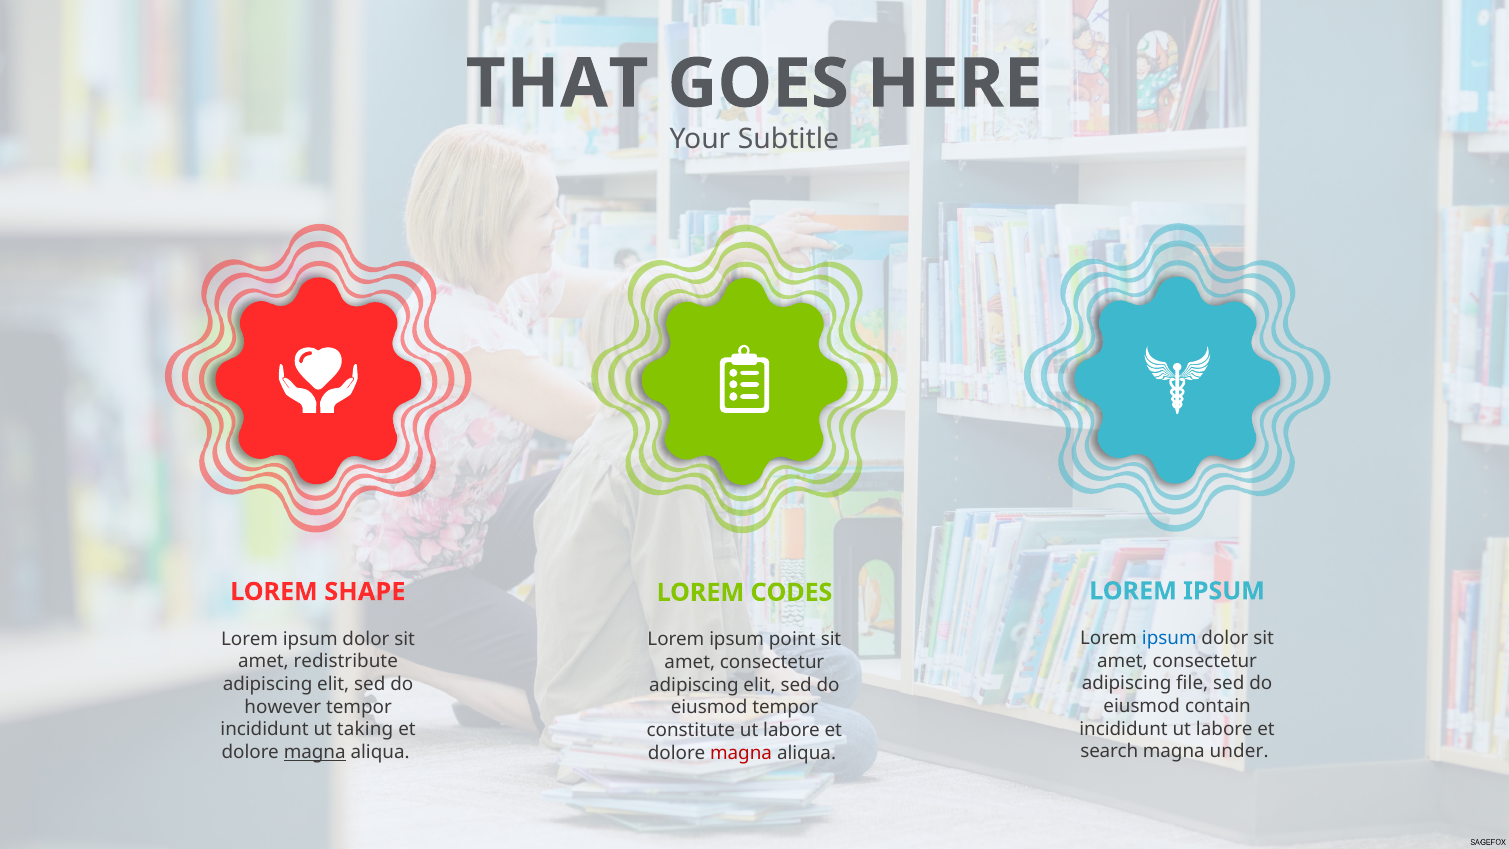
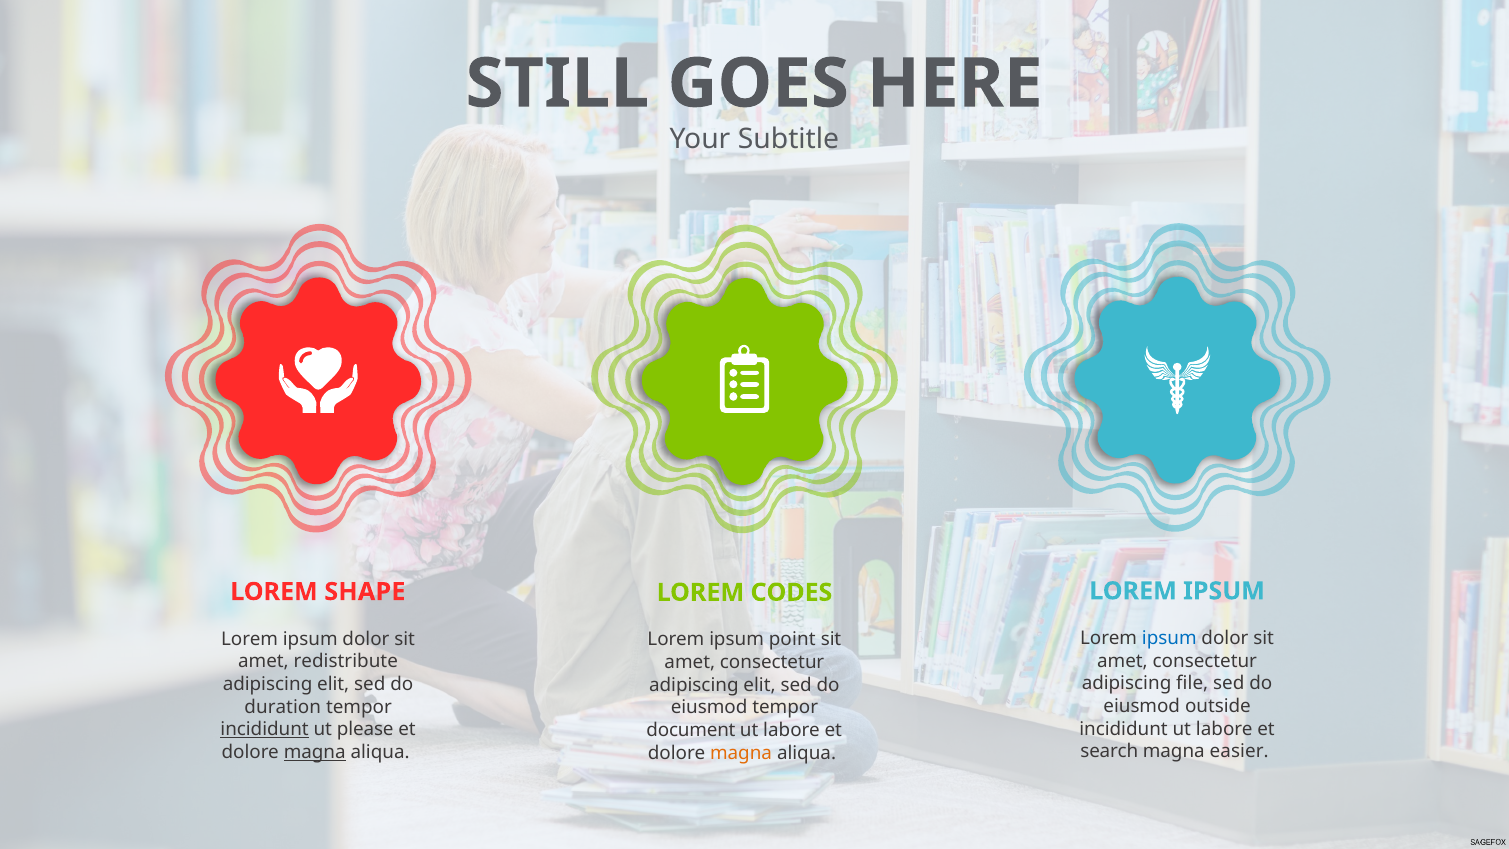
THAT: THAT -> STILL (557, 84)
contain: contain -> outside (1218, 706)
however: however -> duration (283, 707)
incididunt underline: none -> present (265, 729)
taking: taking -> please (365, 729)
constitute: constitute -> document (691, 730)
under: under -> easier (1239, 751)
magna colour: red -> orange (741, 753)
